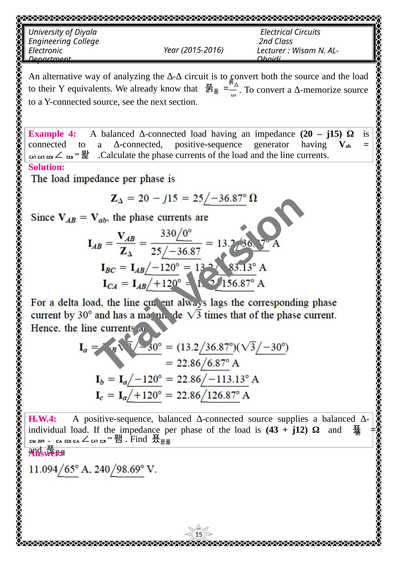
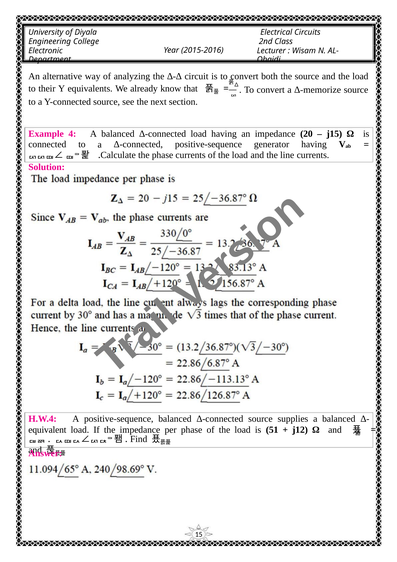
individual: individual -> equivalent (47, 429)
43: 43 -> 51 (272, 429)
